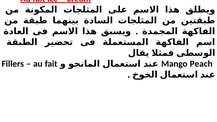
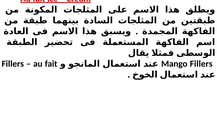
Mango Peach: Peach -> Fillers (201, 64)
